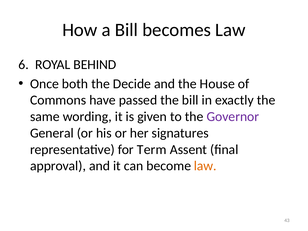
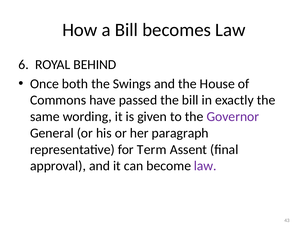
Decide: Decide -> Swings (132, 84)
signatures: signatures -> paragraph (180, 133)
law colour: orange -> purple (205, 166)
